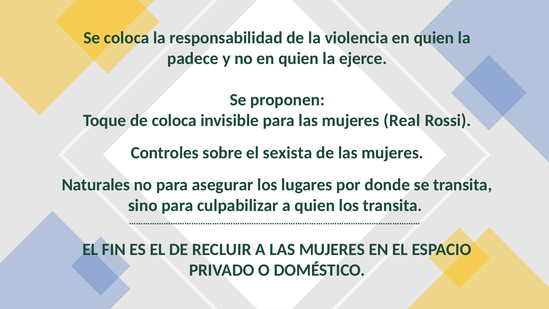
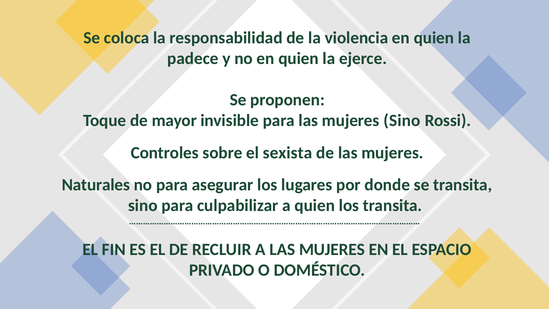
de coloca: coloca -> mayor (174, 120)
mujeres Real: Real -> Sino (402, 120)
